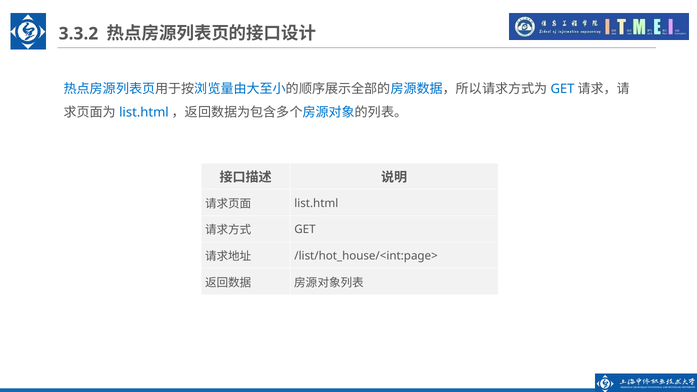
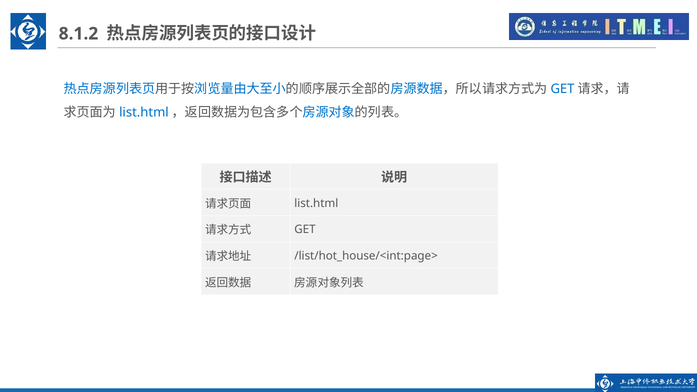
3.3.2: 3.3.2 -> 8.1.2 (78, 34)
